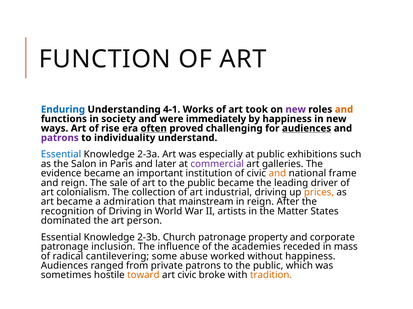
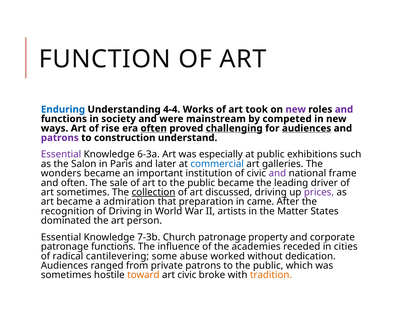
4-1: 4-1 -> 4-4 (172, 110)
and colour: orange -> purple (344, 110)
immediately: immediately -> mainstream (216, 119)
by happiness: happiness -> competed (287, 119)
challenging underline: none -> present (234, 129)
individuality: individuality -> construction (125, 138)
Essential colour: blue -> purple (61, 155)
2-3a: 2-3a -> 6-3a (149, 155)
commercial colour: purple -> blue (217, 164)
evidence: evidence -> wonders (61, 174)
and colour: orange -> purple (277, 174)
and reign: reign -> often (74, 183)
art colonialism: colonialism -> sometimes (83, 193)
collection underline: none -> present (154, 193)
industrial: industrial -> discussed (229, 193)
prices colour: orange -> purple (319, 193)
mainstream: mainstream -> preparation (206, 202)
in reign: reign -> came (261, 202)
2-3b: 2-3b -> 7-3b (149, 238)
patronage inclusion: inclusion -> functions (113, 247)
mass: mass -> cities (346, 247)
without happiness: happiness -> dedication (310, 257)
